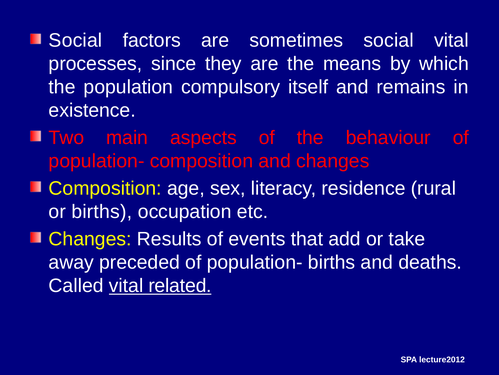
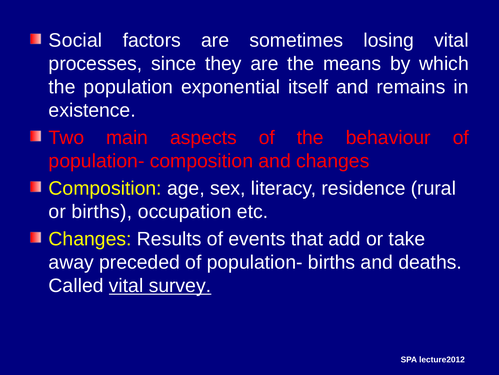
sometimes social: social -> losing (389, 40)
compulsory: compulsory -> exponential (231, 87)
related: related -> survey (180, 285)
